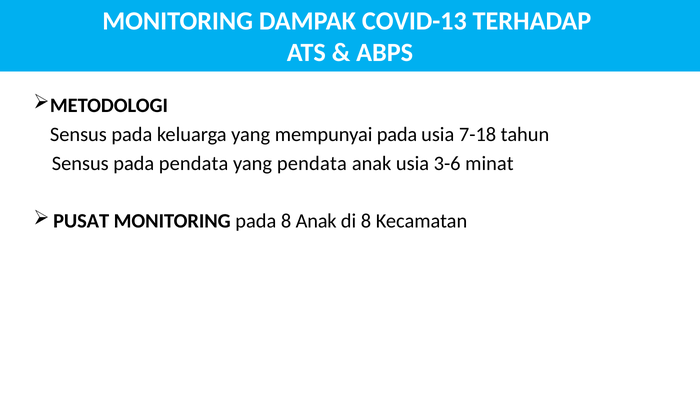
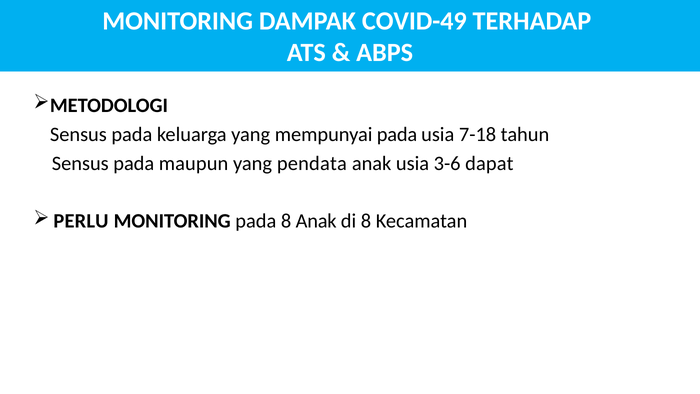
COVID-13: COVID-13 -> COVID-49 (414, 21)
pada pendata: pendata -> maupun (194, 163)
minat: minat -> dapat (489, 163)
PUSAT: PUSAT -> PERLU (81, 221)
